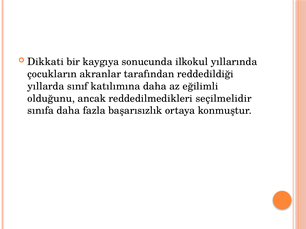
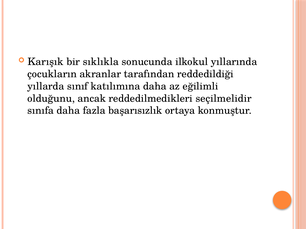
Dikkati: Dikkati -> Karışık (46, 62)
kaygıya: kaygıya -> sıklıkla (101, 62)
